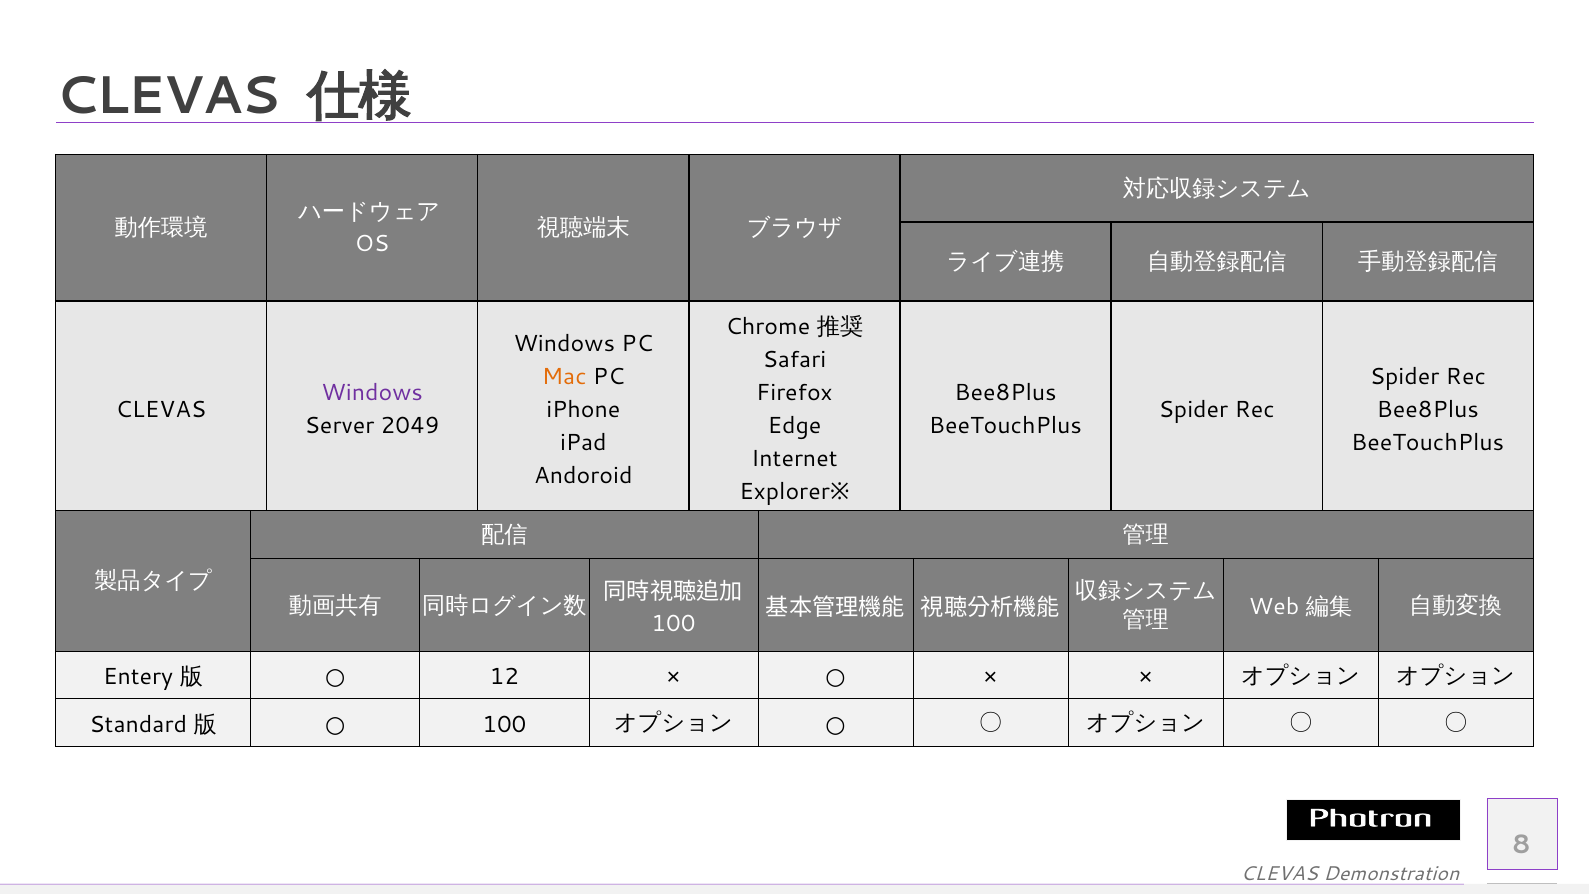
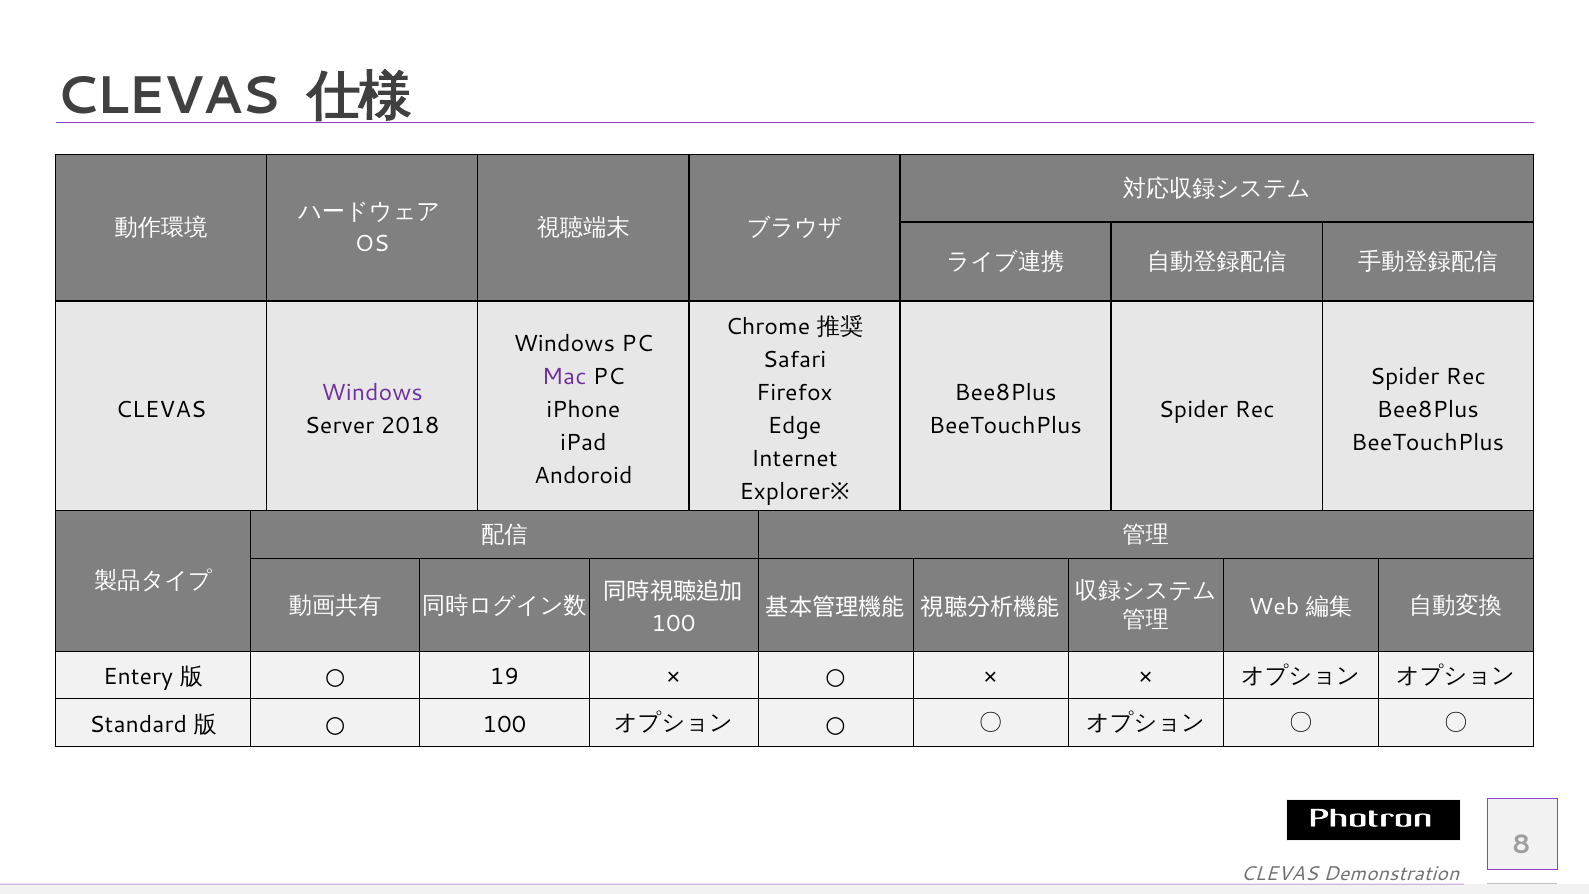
Mac colour: orange -> purple (564, 377)
2049: 2049 -> 2018 (410, 426)
12: 12 -> 19 (504, 677)
